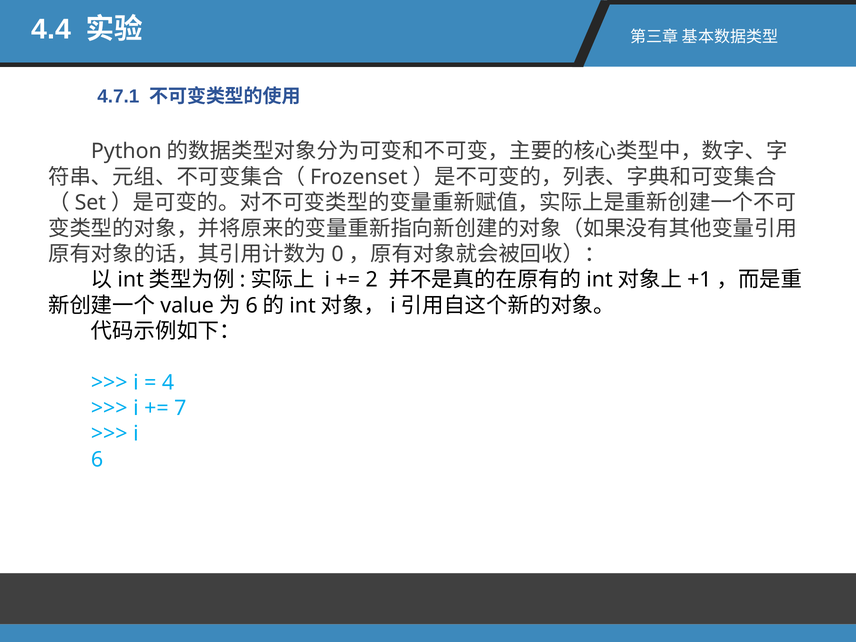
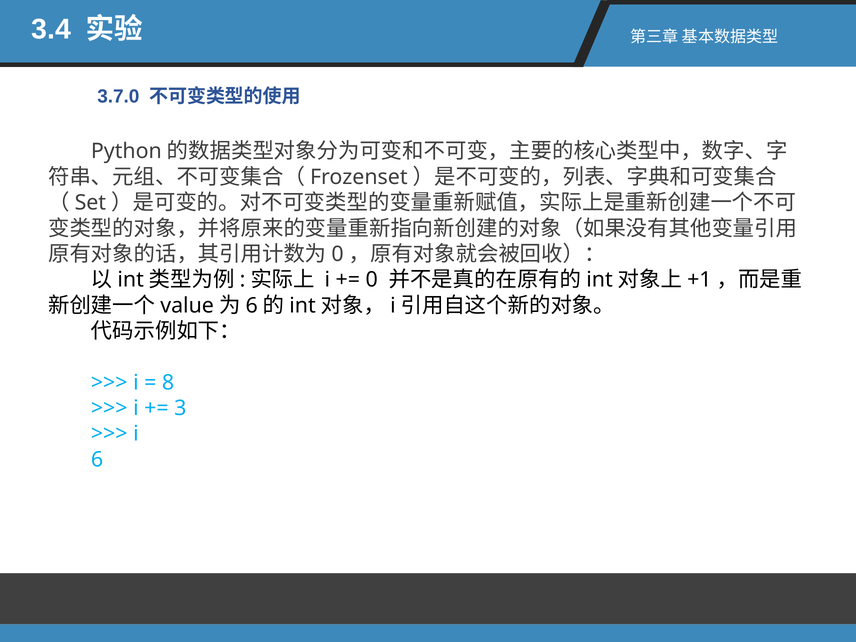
4.4: 4.4 -> 3.4 (51, 29)
4.7.1: 4.7.1 -> 3.7.0 (118, 96)
2: 2 -> 0 (372, 280)
4: 4 -> 8 (168, 383)
7: 7 -> 3 (180, 408)
